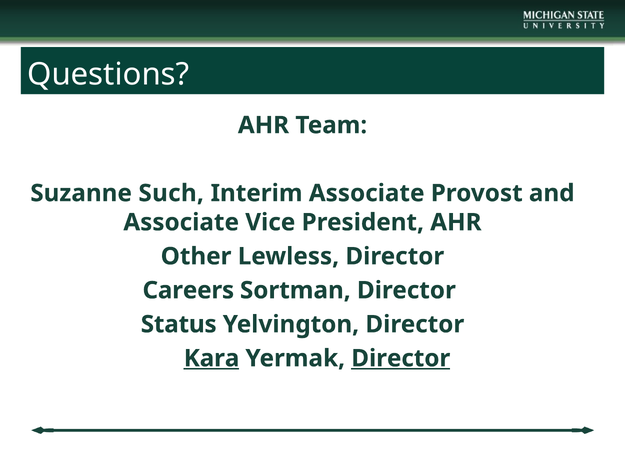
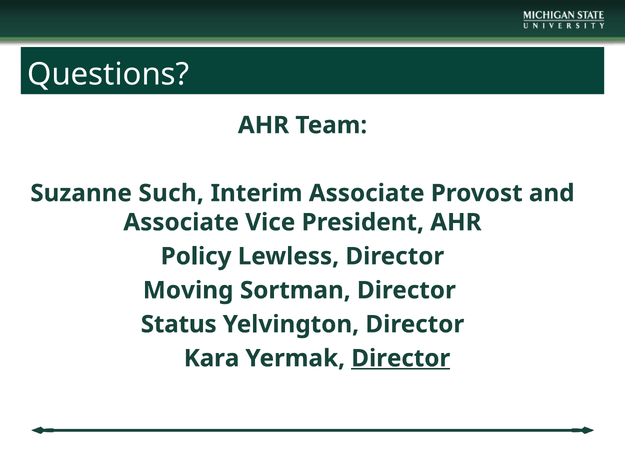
Other: Other -> Policy (196, 257)
Careers: Careers -> Moving (188, 291)
Kara underline: present -> none (212, 359)
